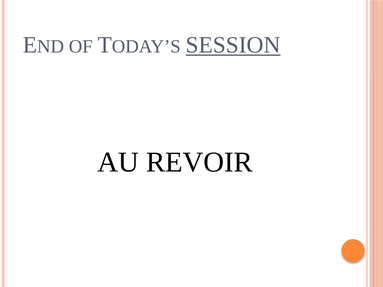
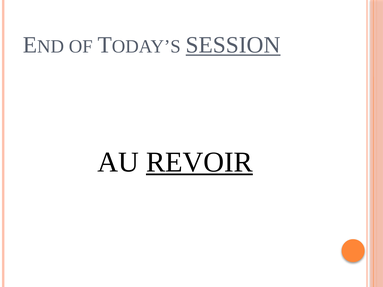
REVOIR underline: none -> present (199, 162)
